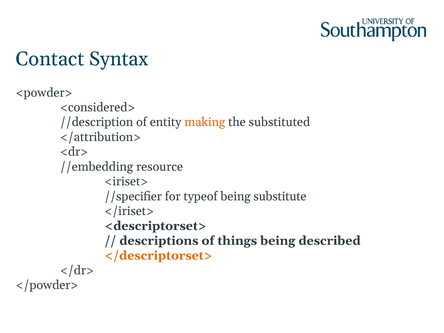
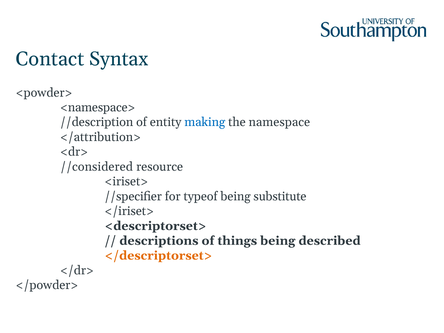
<considered>: <considered> -> <namespace> (98, 107)
making colour: orange -> blue (205, 122)
substituted: substituted -> namespace (279, 122)
//embedding: //embedding -> //considered (97, 167)
